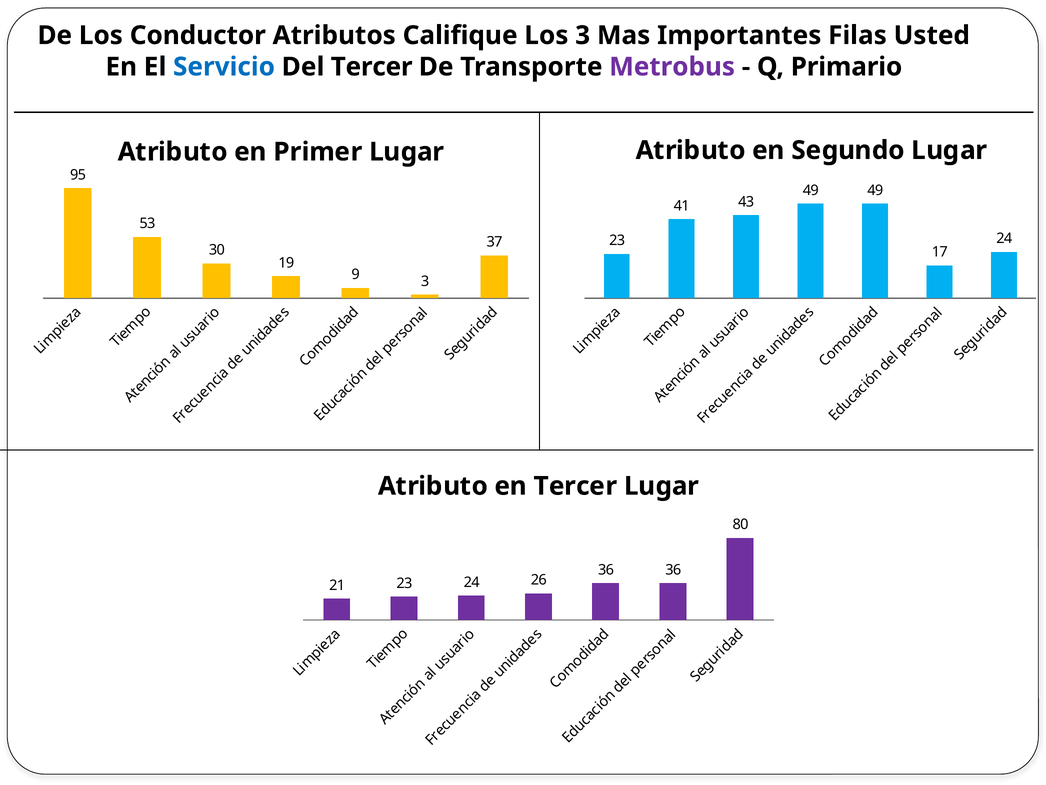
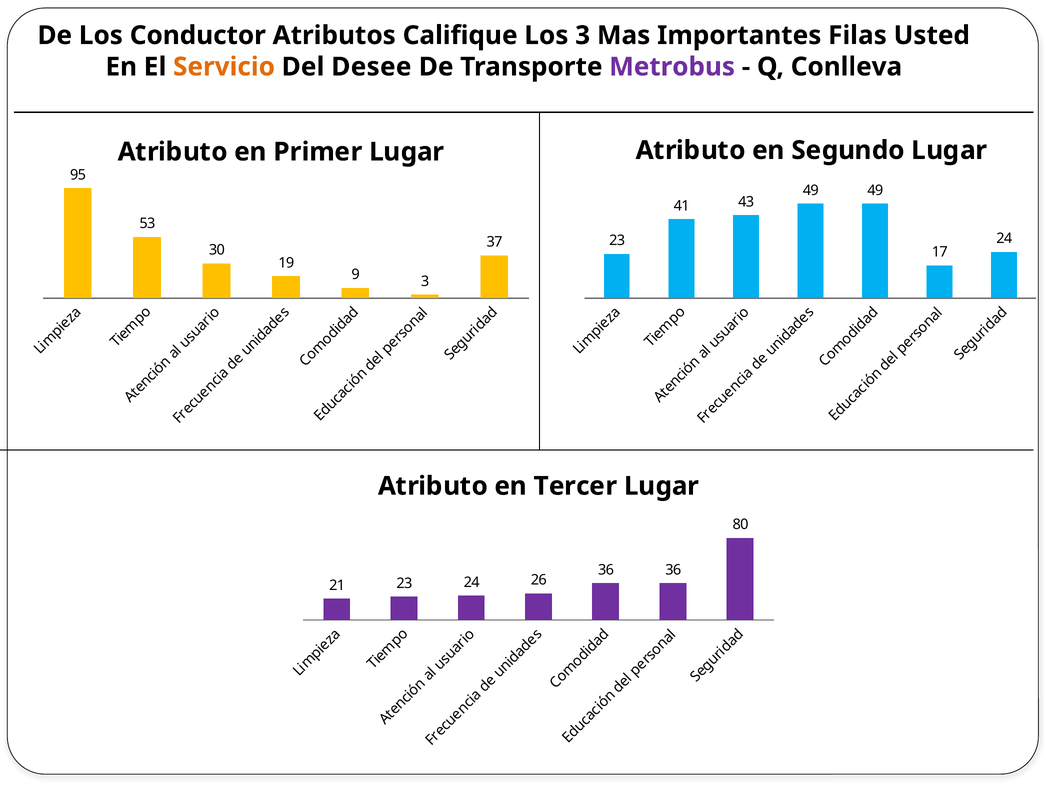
Servicio colour: blue -> orange (224, 67)
Del Tercer: Tercer -> Desee (371, 67)
Primario: Primario -> Conlleva (846, 67)
